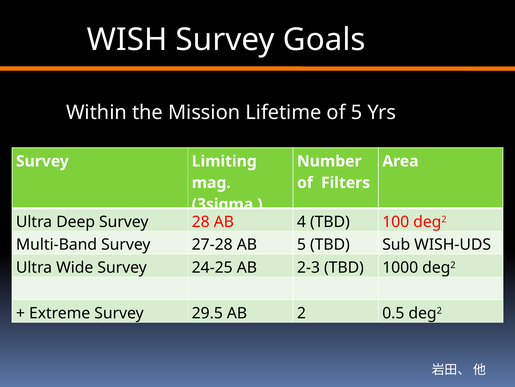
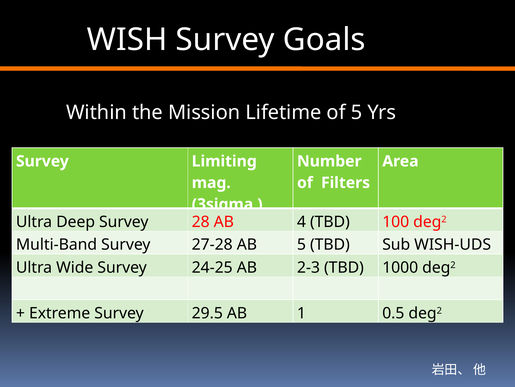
2: 2 -> 1 (301, 313)
